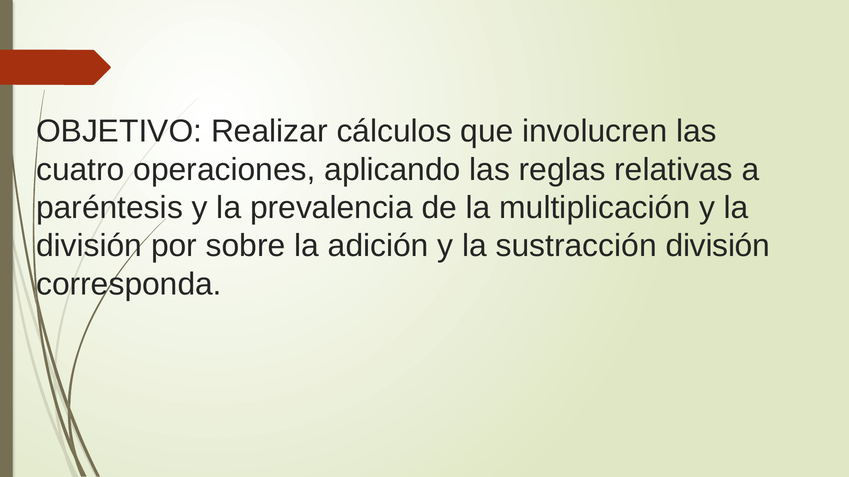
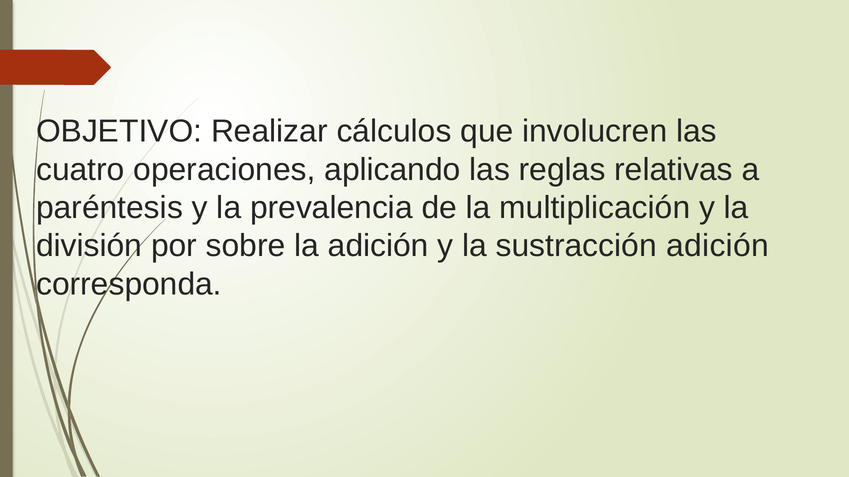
sustracción división: división -> adición (718, 246)
